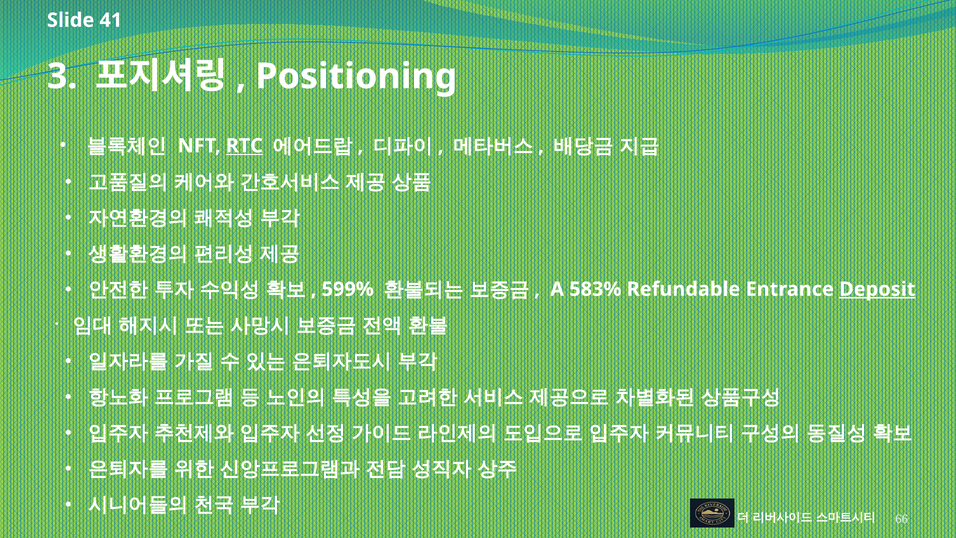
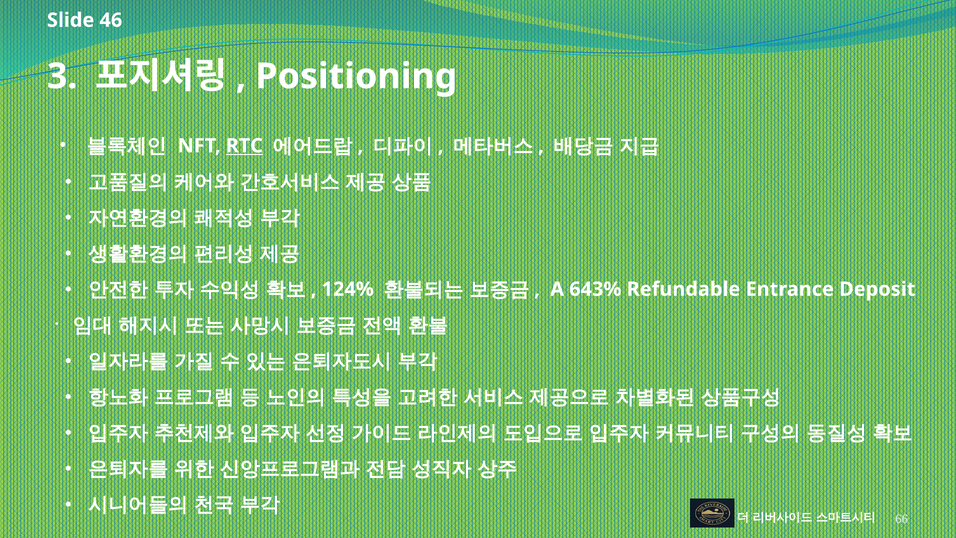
41: 41 -> 46 (111, 20)
599%: 599% -> 124% (348, 289)
583%: 583% -> 643% (595, 289)
Deposit underline: present -> none (877, 289)
